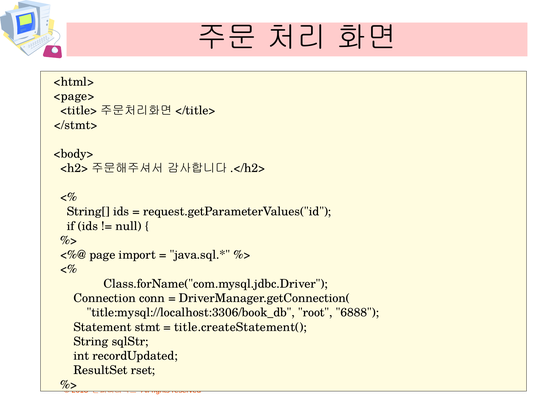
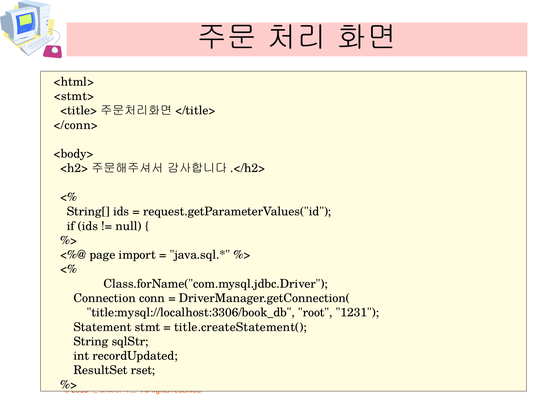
<page>: <page> -> <stmt> (74, 96)
</stmt>: </stmt> -> </conn> (76, 125)
6888: 6888 -> 1231 (357, 312)
